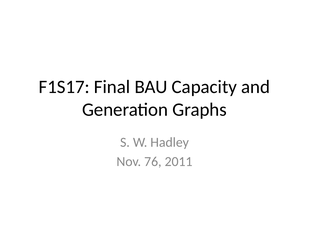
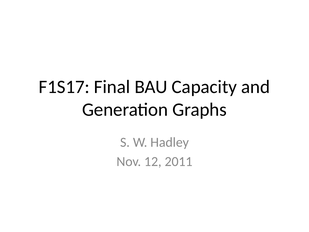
76: 76 -> 12 (153, 161)
